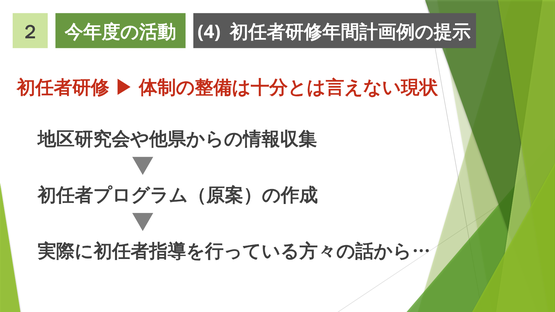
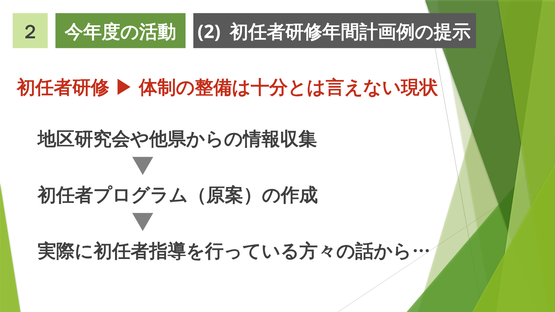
4: 4 -> 2 (209, 32)
